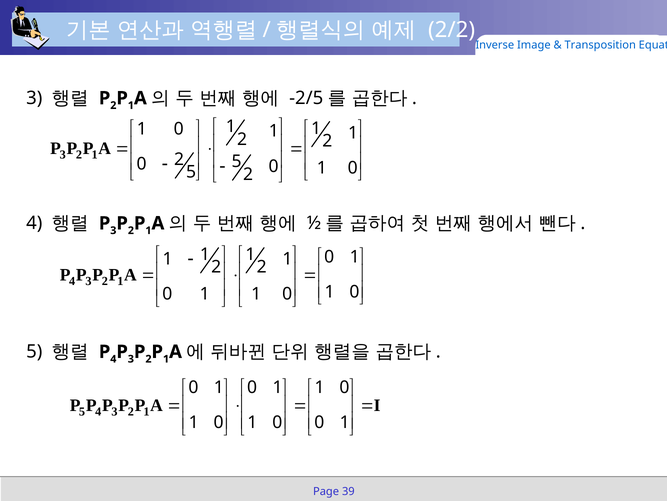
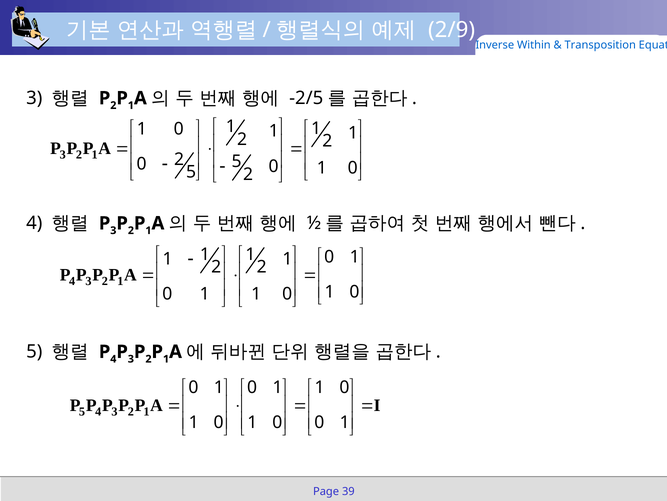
2/2: 2/2 -> 2/9 (452, 30)
Image: Image -> Within (534, 45)
